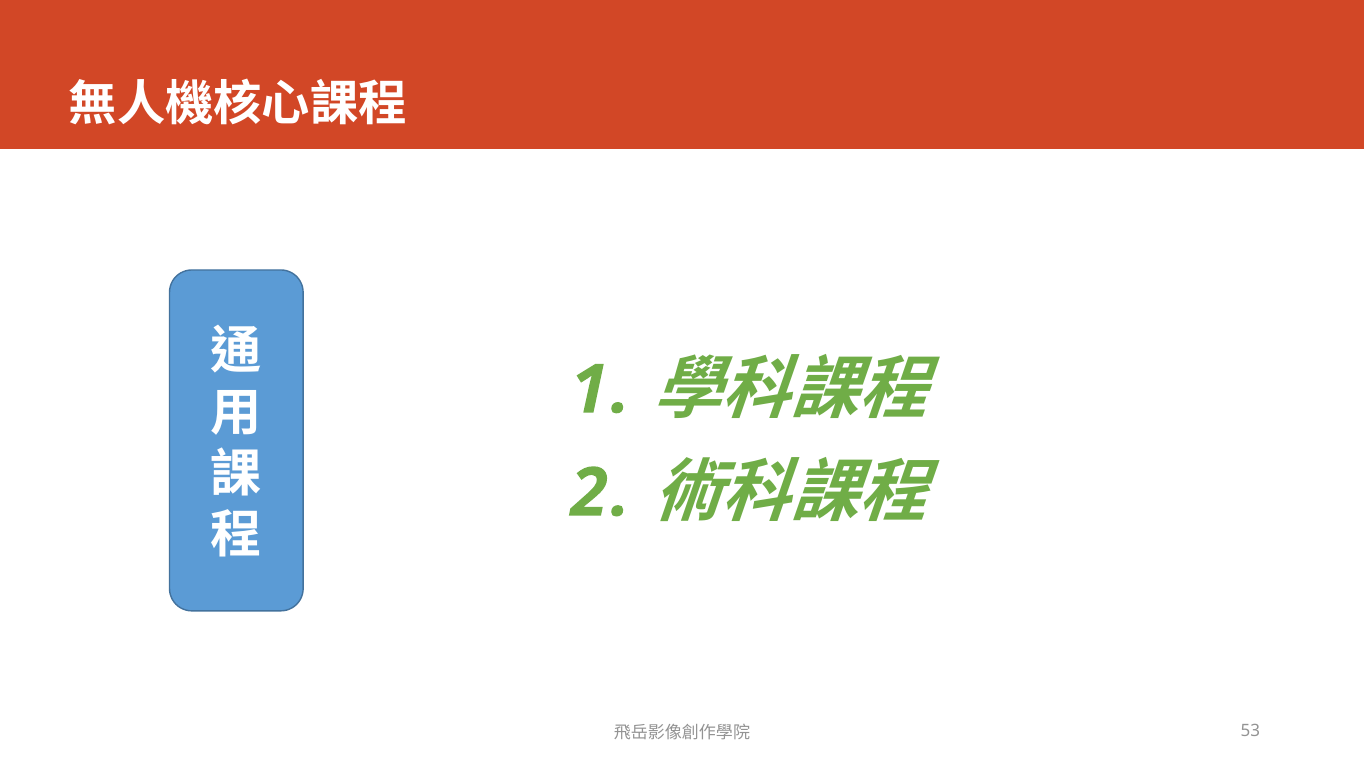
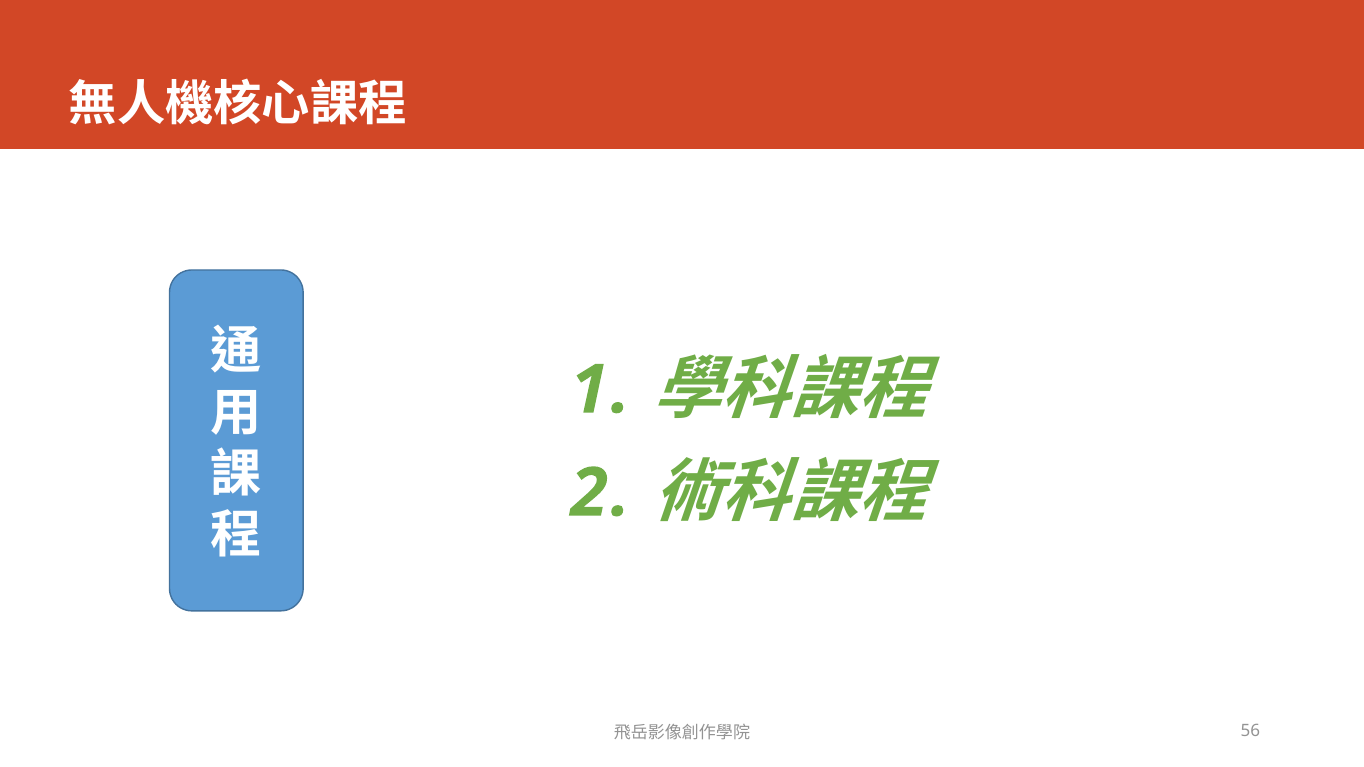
53: 53 -> 56 (1250, 731)
